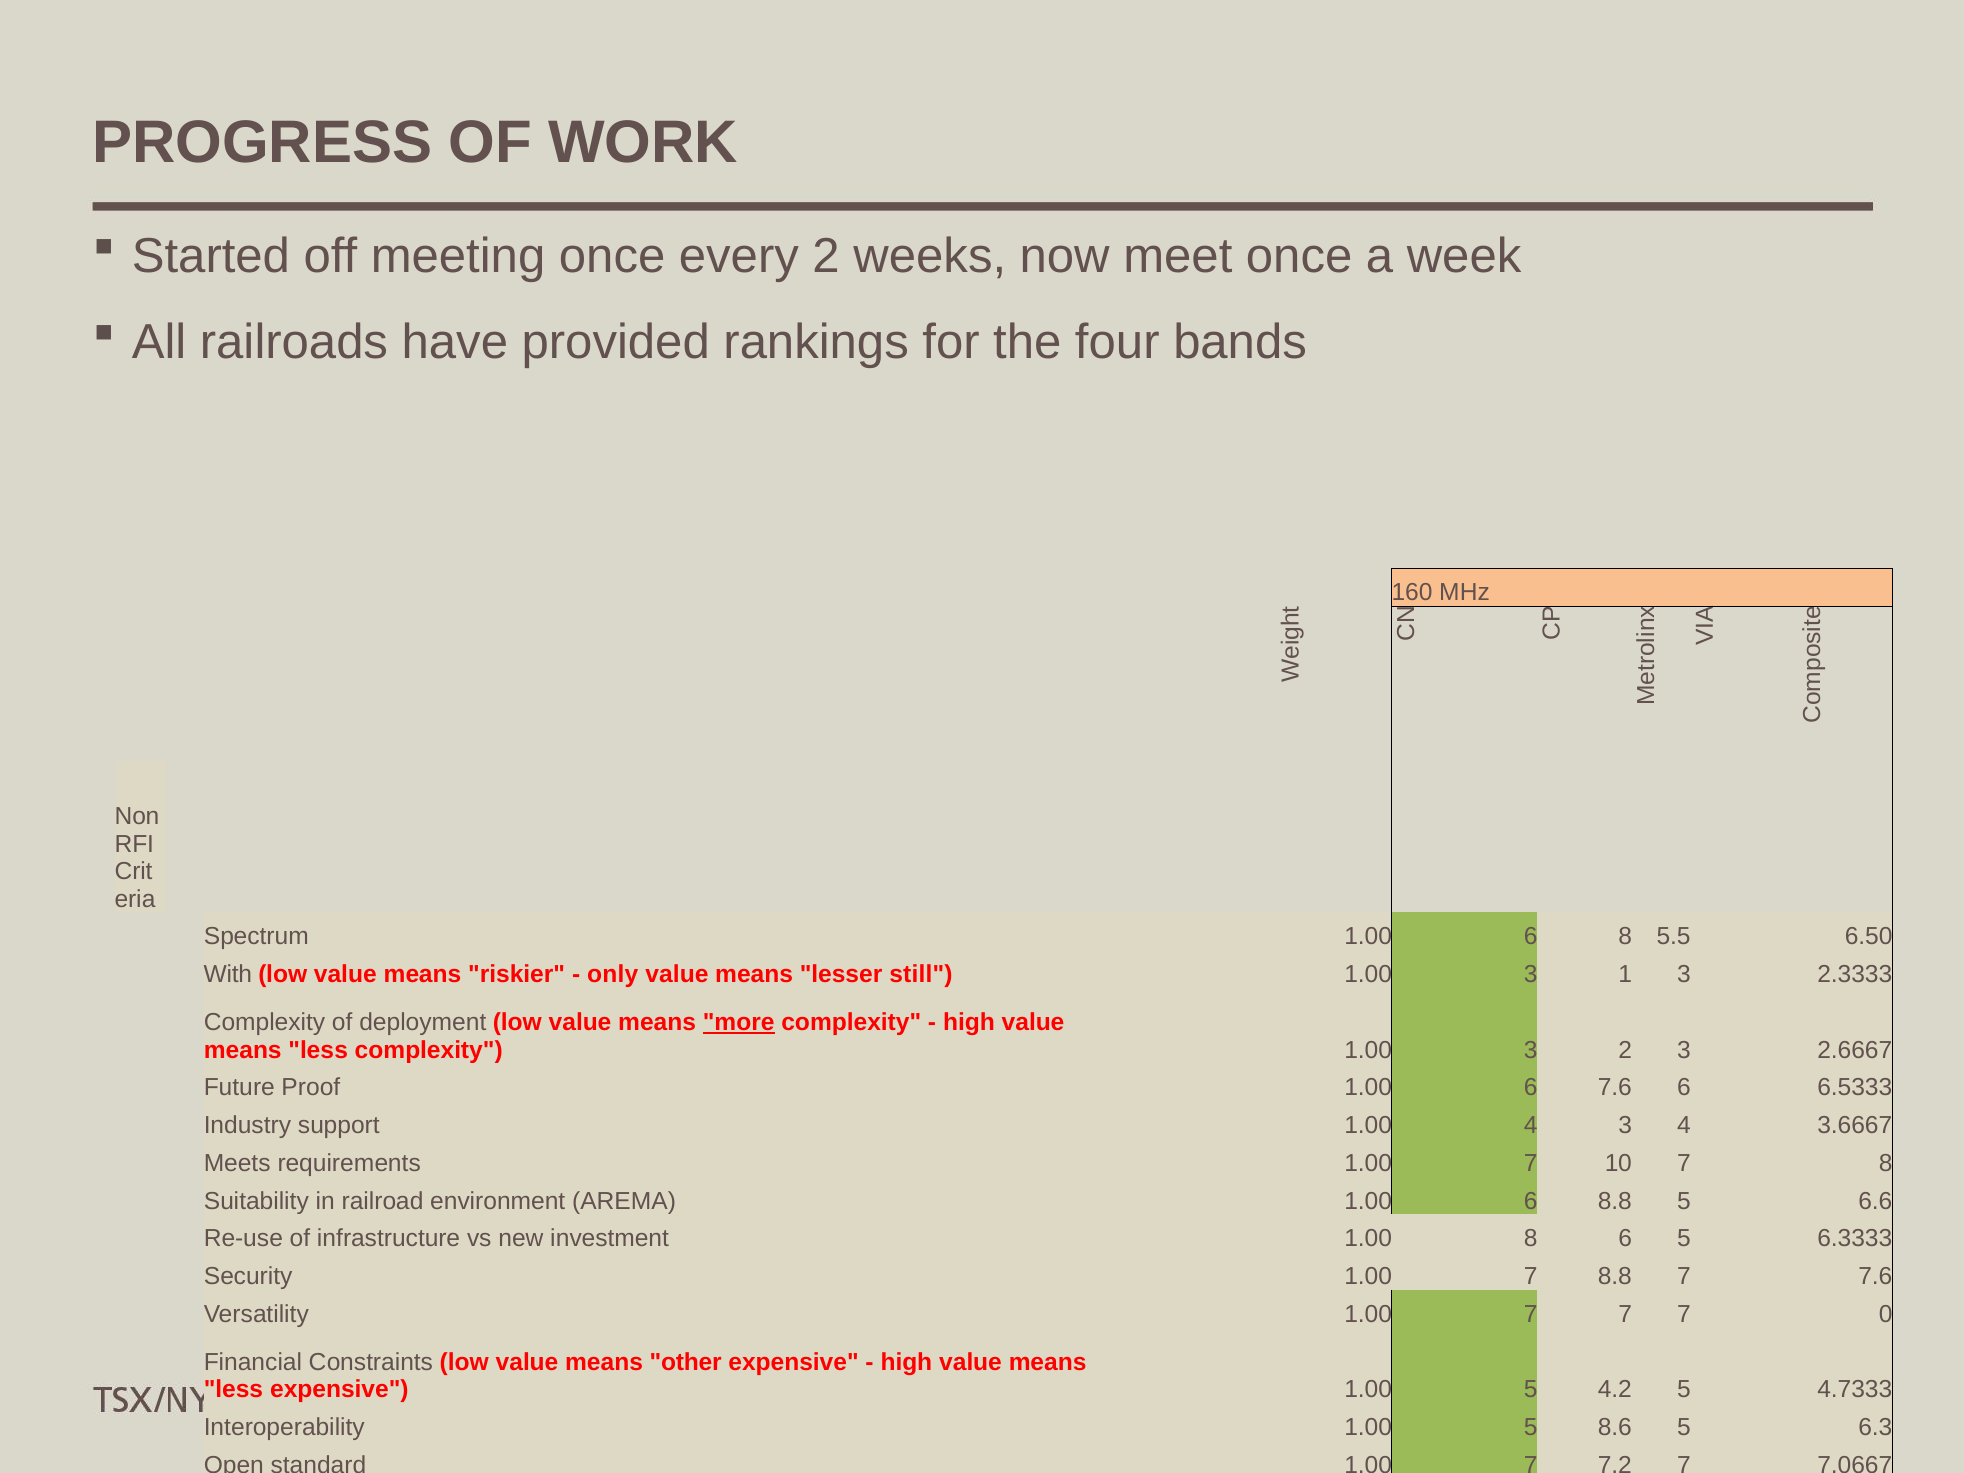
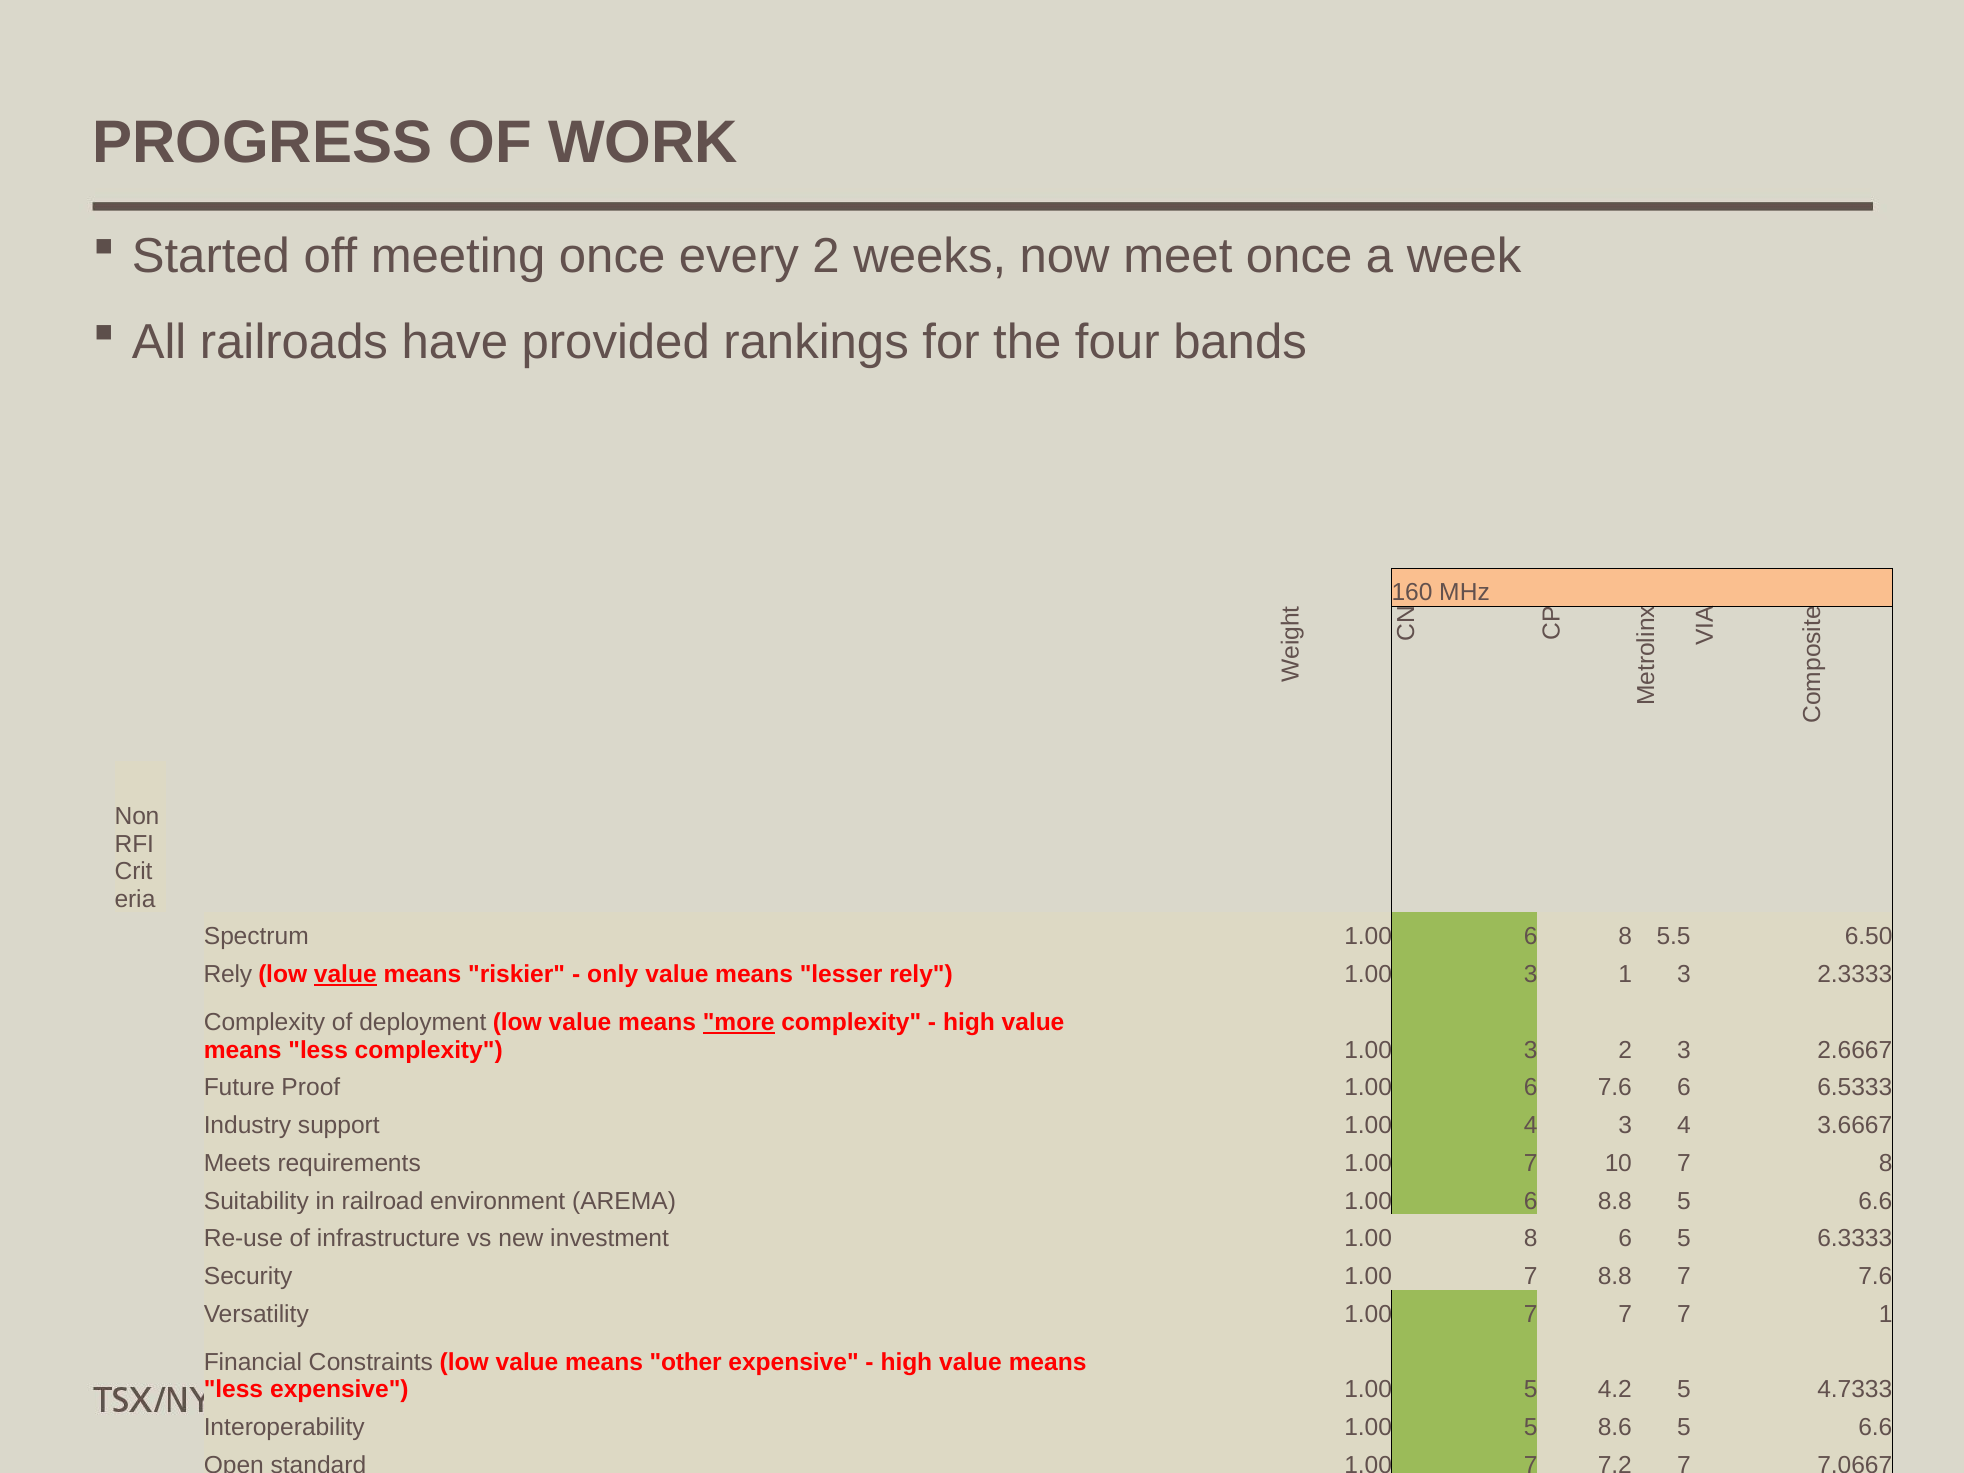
With: With -> Rely (228, 975)
value underline: none -> present (345, 975)
lesser still: still -> rely (921, 975)
7 0: 0 -> 1 (1886, 1314)
8.6 5 6.3: 6.3 -> 6.6 (1875, 1428)
